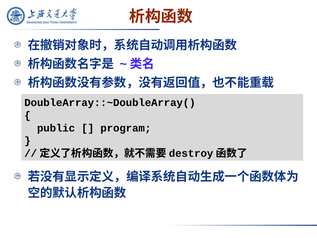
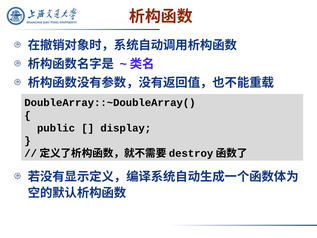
program: program -> display (126, 128)
